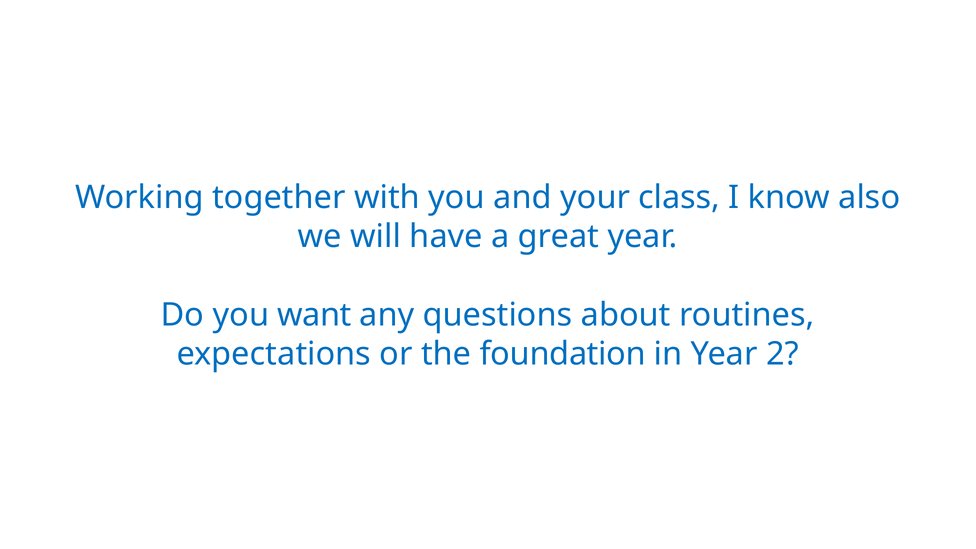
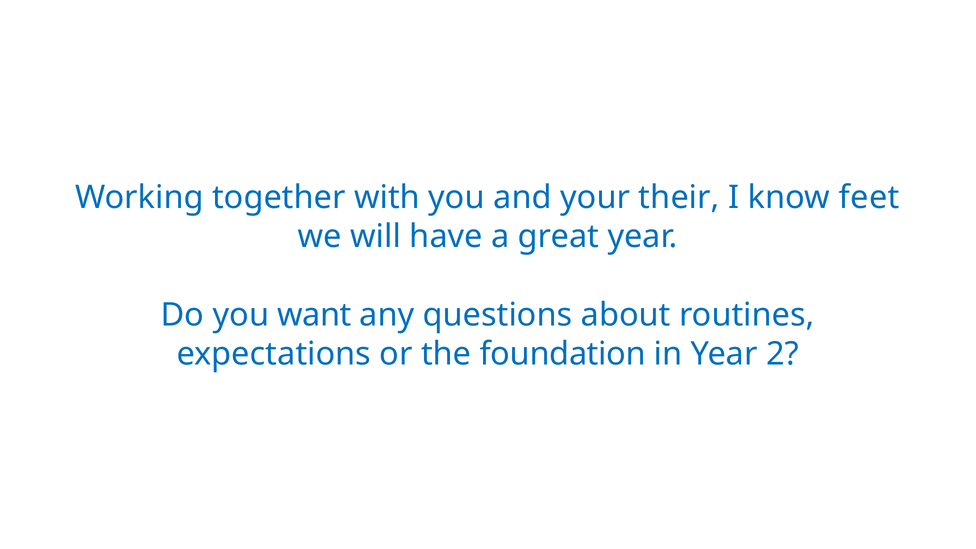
class: class -> their (679, 198)
also: also -> feet (869, 198)
